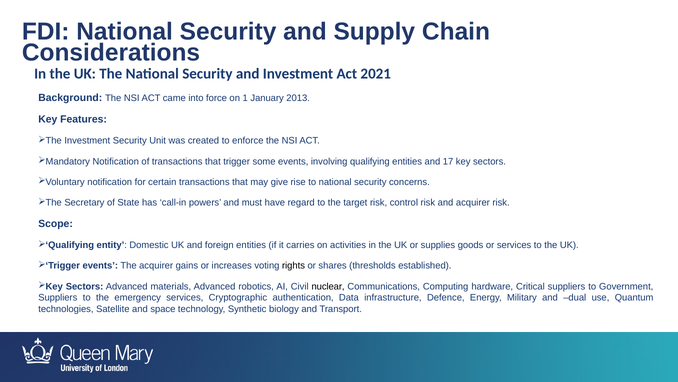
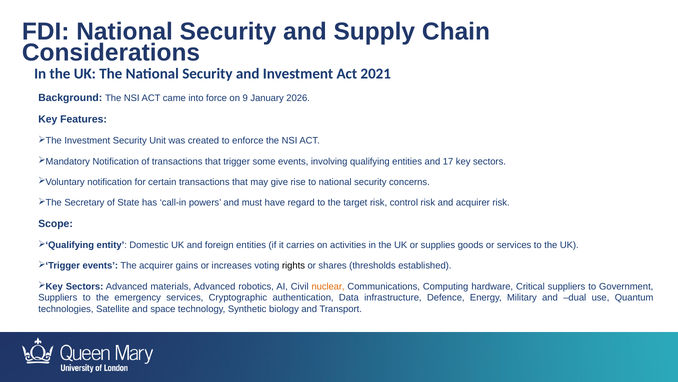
1: 1 -> 9 (245, 98)
2013: 2013 -> 2026 (298, 98)
nuclear colour: black -> orange (328, 286)
